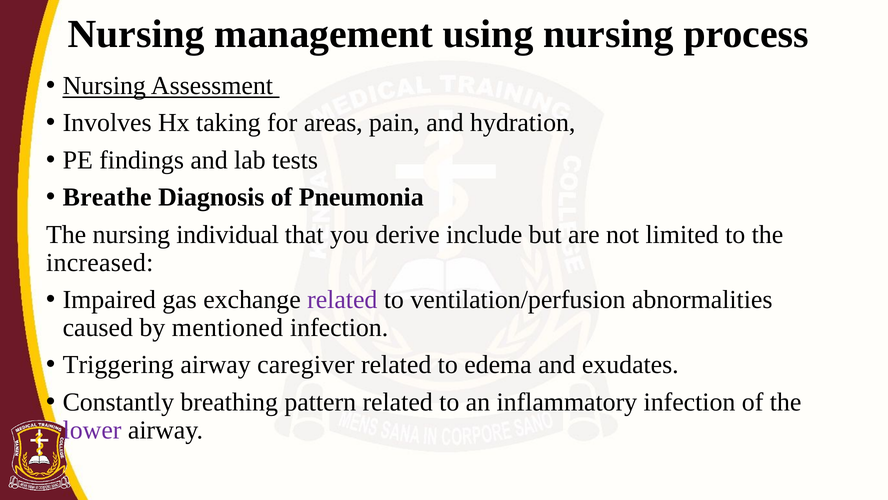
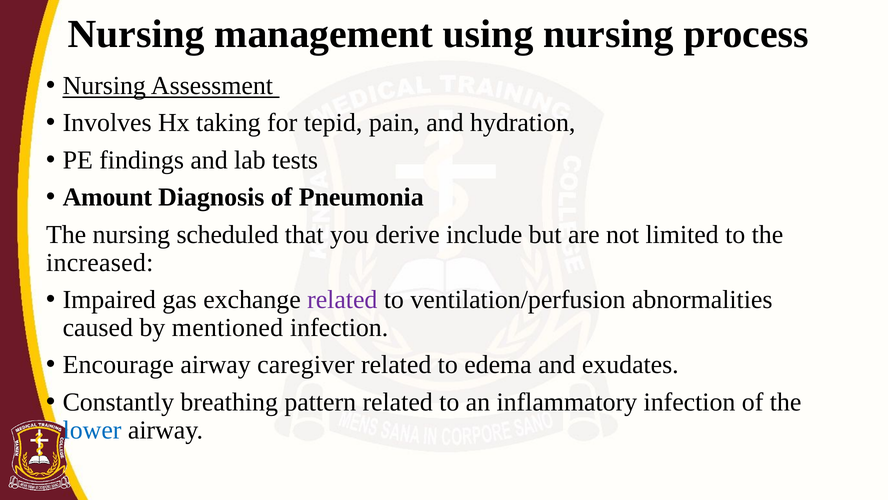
areas: areas -> tepid (333, 123)
Breathe: Breathe -> Amount (107, 197)
individual: individual -> scheduled (228, 234)
Triggering: Triggering -> Encourage (118, 365)
lower colour: purple -> blue (92, 430)
